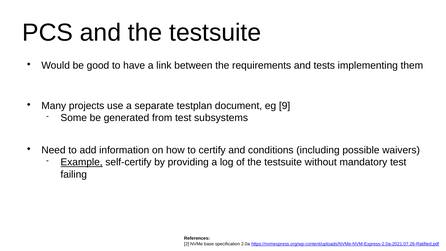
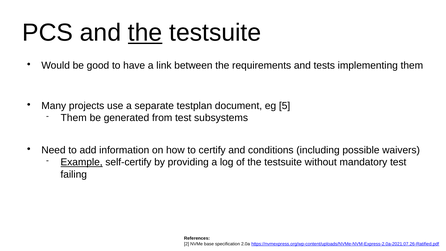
the underline: none -> present (145, 33)
9: 9 -> 5 (285, 106)
Some: Some -> Them (74, 118)
